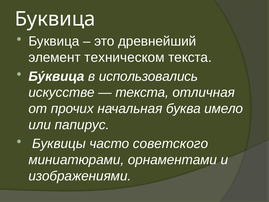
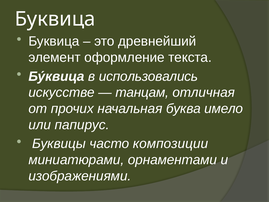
техническом: техническом -> оформление (124, 57)
текста: текста -> танцам (142, 92)
советского: советского -> композиции (171, 144)
